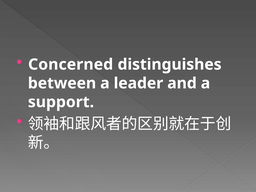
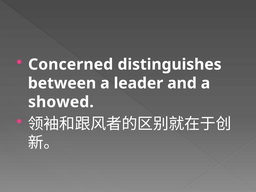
support: support -> showed (61, 102)
